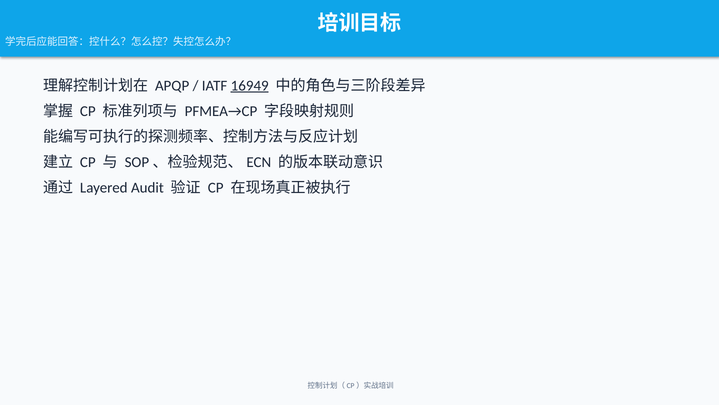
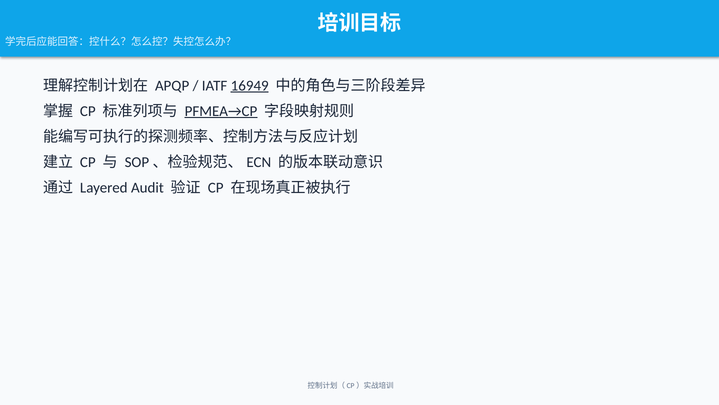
PFMEA→CP underline: none -> present (221, 111)
